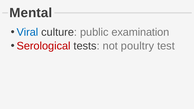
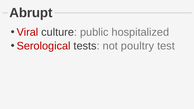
Mental: Mental -> Abrupt (31, 13)
Viral colour: blue -> red (27, 32)
examination: examination -> hospitalized (140, 32)
